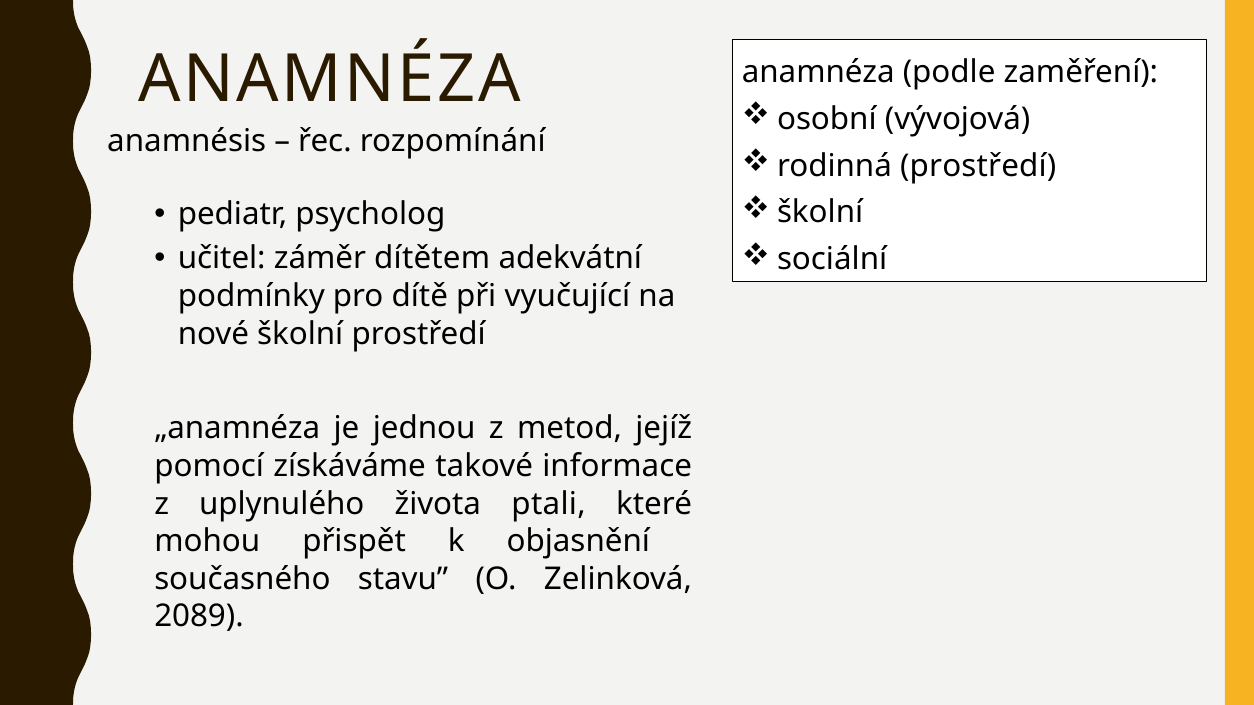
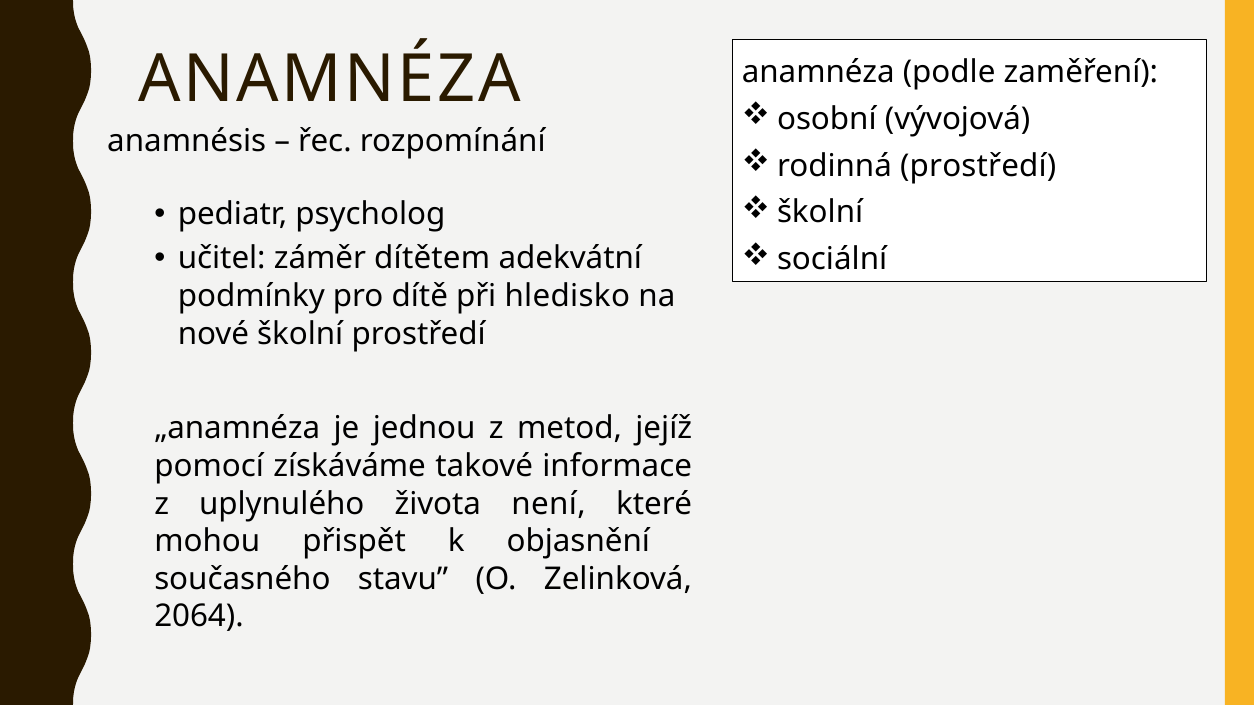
vyučující: vyučující -> hledisko (567, 296)
ptali: ptali -> není (549, 504)
2089: 2089 -> 2064 (199, 617)
